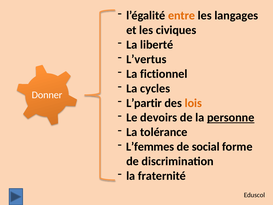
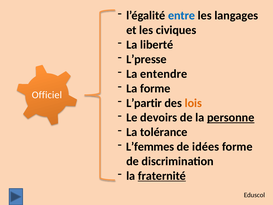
entre colour: orange -> blue (182, 15)
L’vertus: L’vertus -> L’presse (146, 59)
fictionnel: fictionnel -> entendre (164, 74)
La cycles: cycles -> forme (155, 88)
Donner: Donner -> Officiel (47, 95)
social: social -> idées (206, 147)
fraternité underline: none -> present (162, 176)
